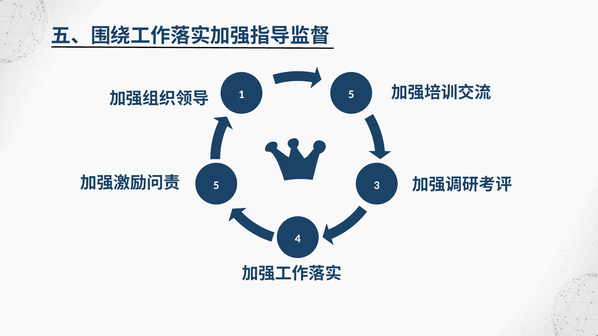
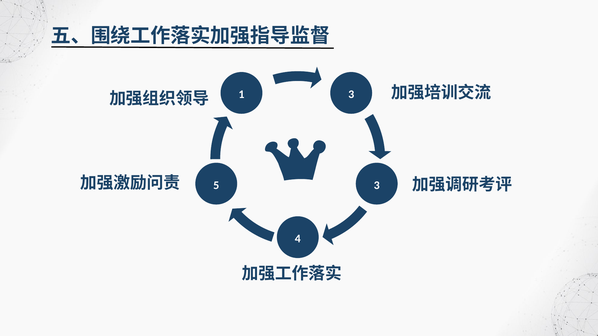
1 5: 5 -> 3 (351, 95)
